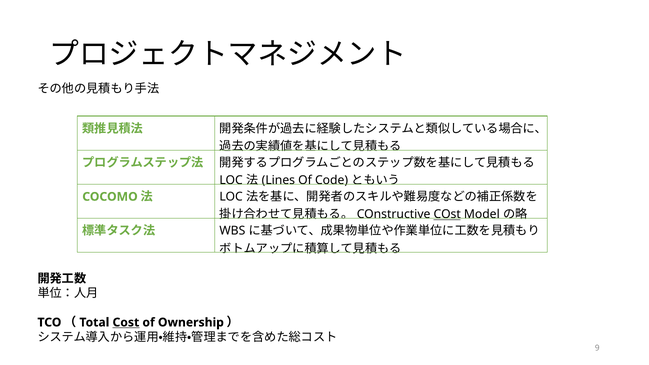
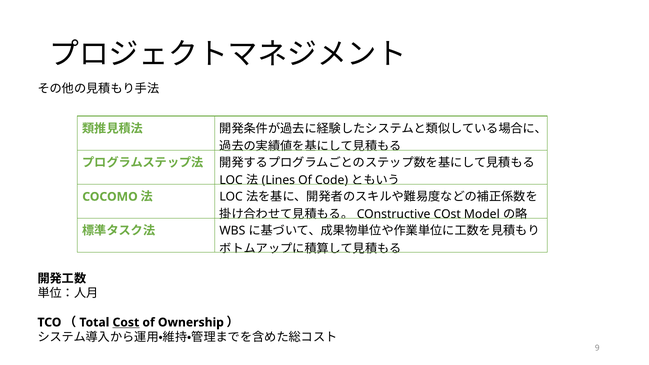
COst underline: present -> none (447, 214)
